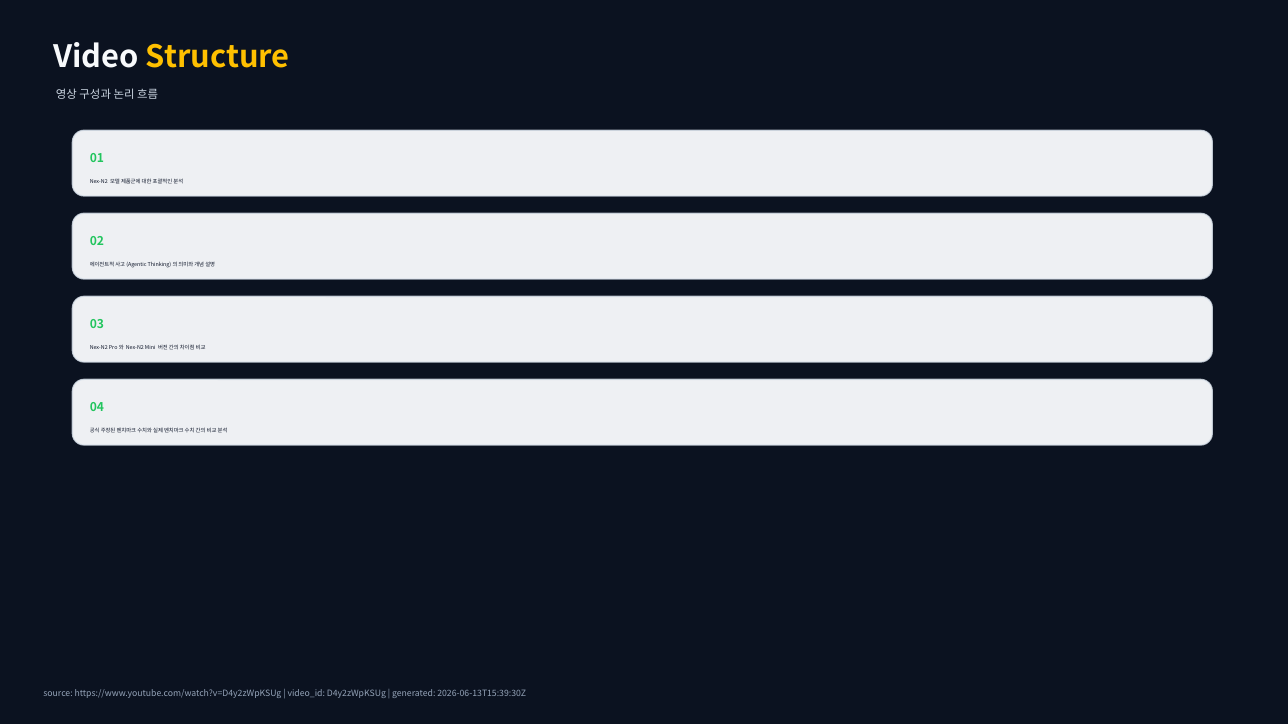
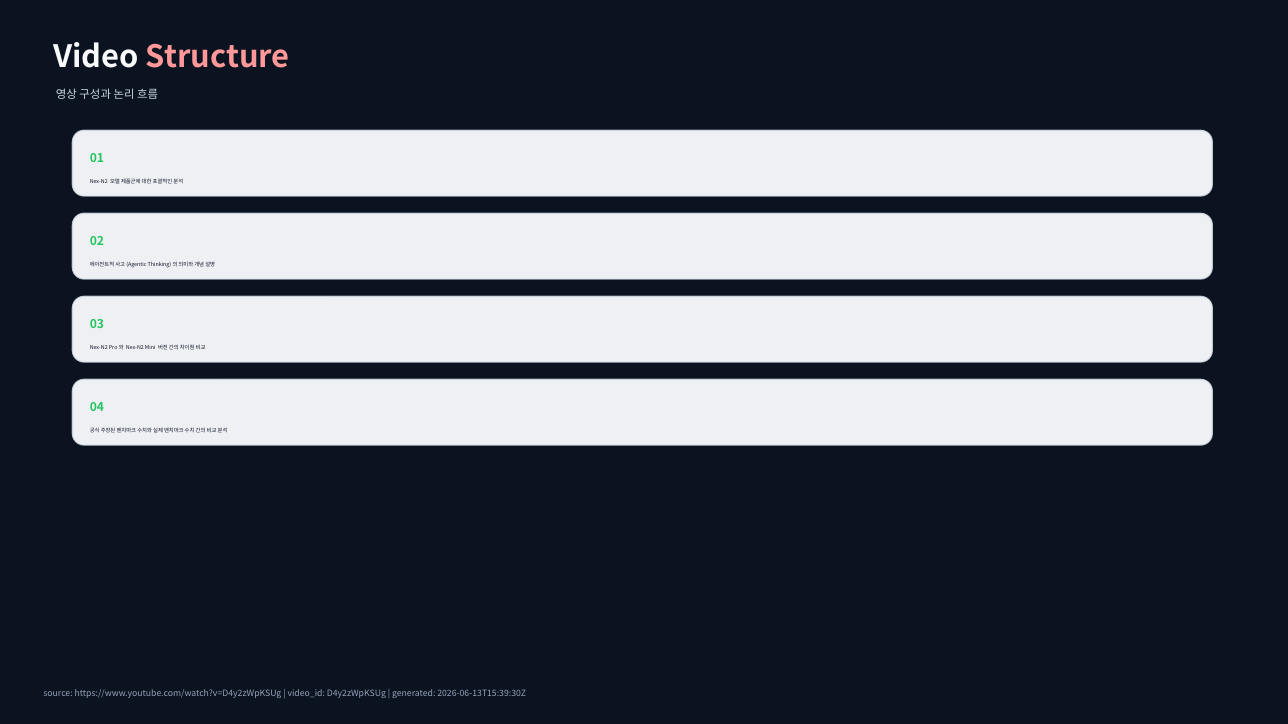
Structure colour: yellow -> pink (218, 58)
